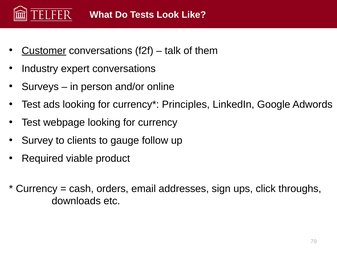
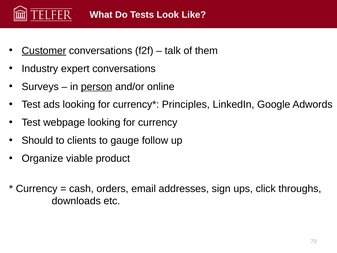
person underline: none -> present (97, 87)
Survey: Survey -> Should (37, 140)
Required: Required -> Organize (42, 158)
